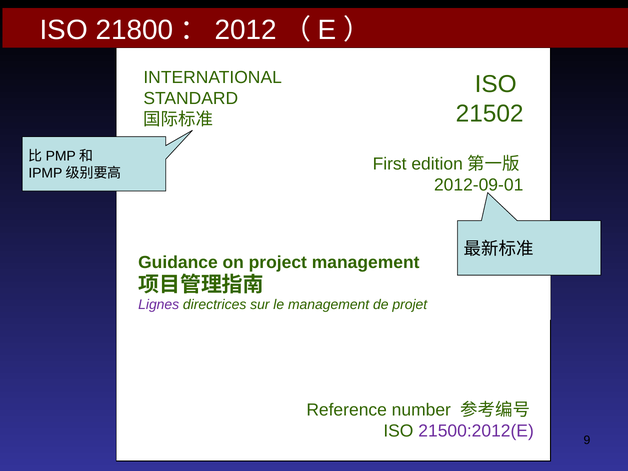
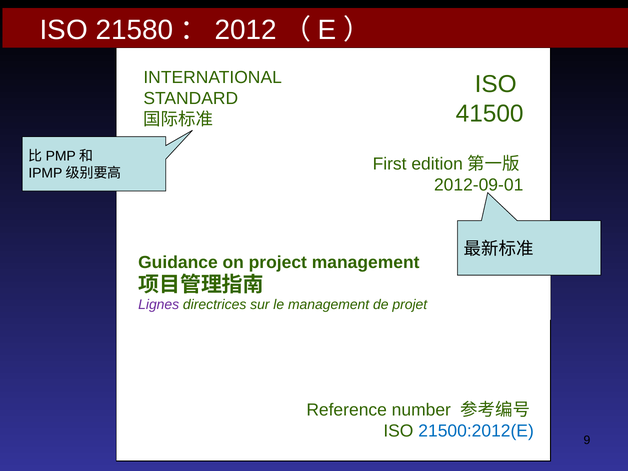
21800: 21800 -> 21580 (134, 30)
21502: 21502 -> 41500 (490, 114)
21500:2012(E colour: purple -> blue (476, 431)
